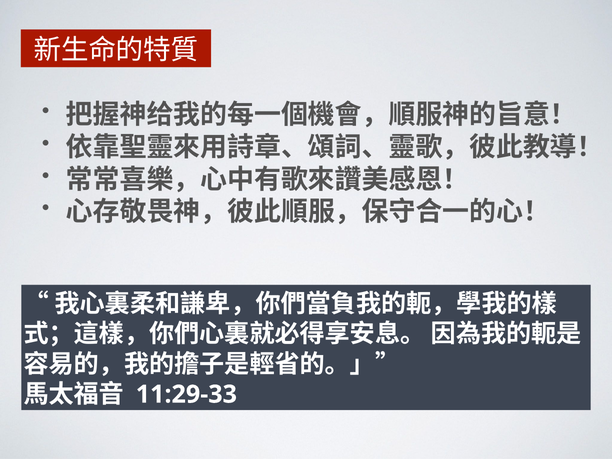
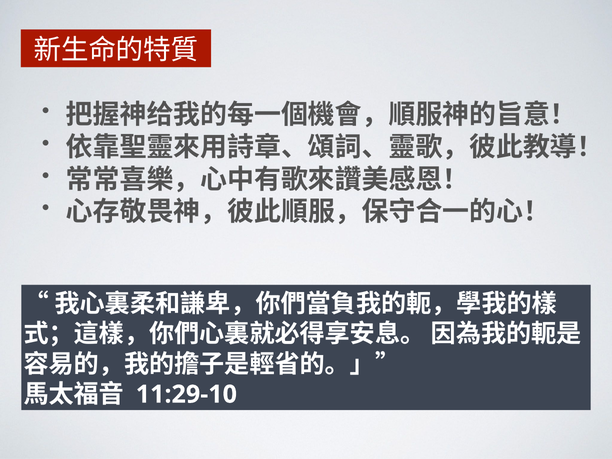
11:29-33: 11:29-33 -> 11:29-10 (186, 394)
